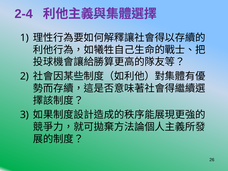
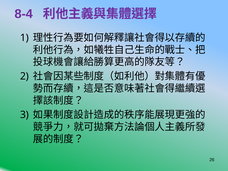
2-4: 2-4 -> 8-4 (24, 14)
